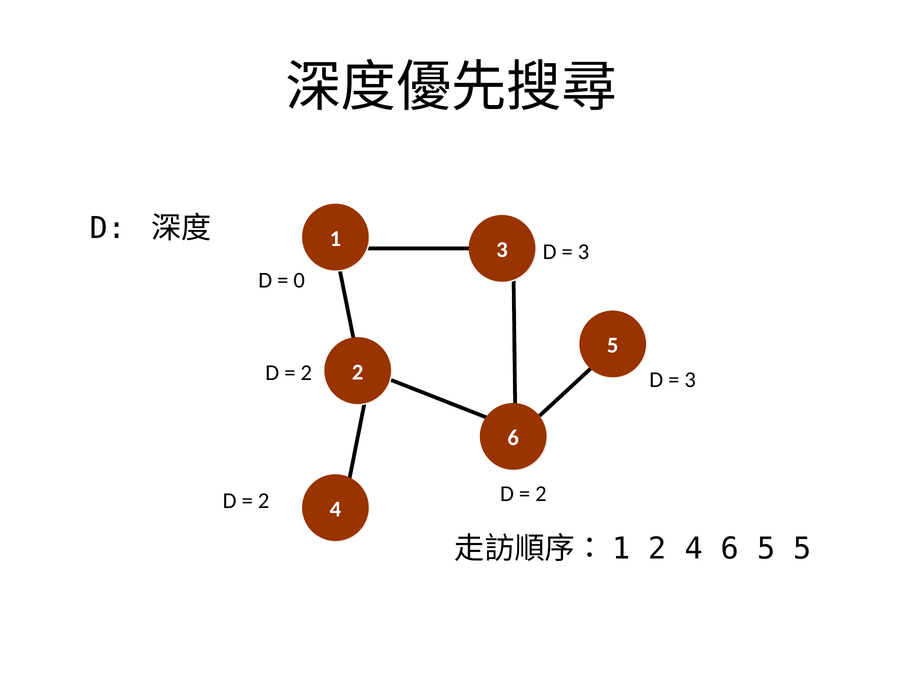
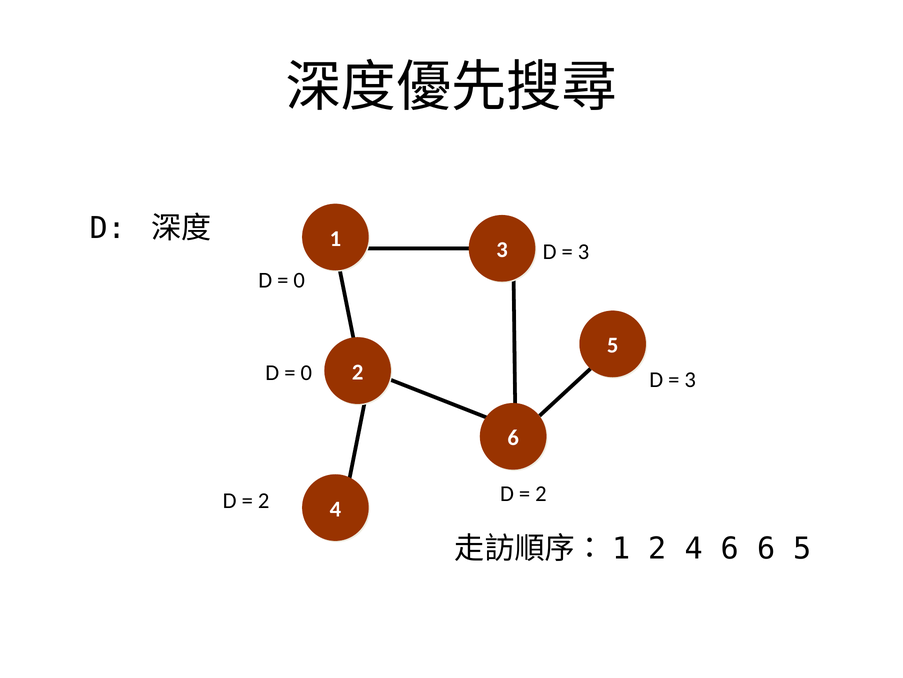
2: 2 -> 0 (306, 372)
2 4 6 5: 5 -> 6 (766, 548)
